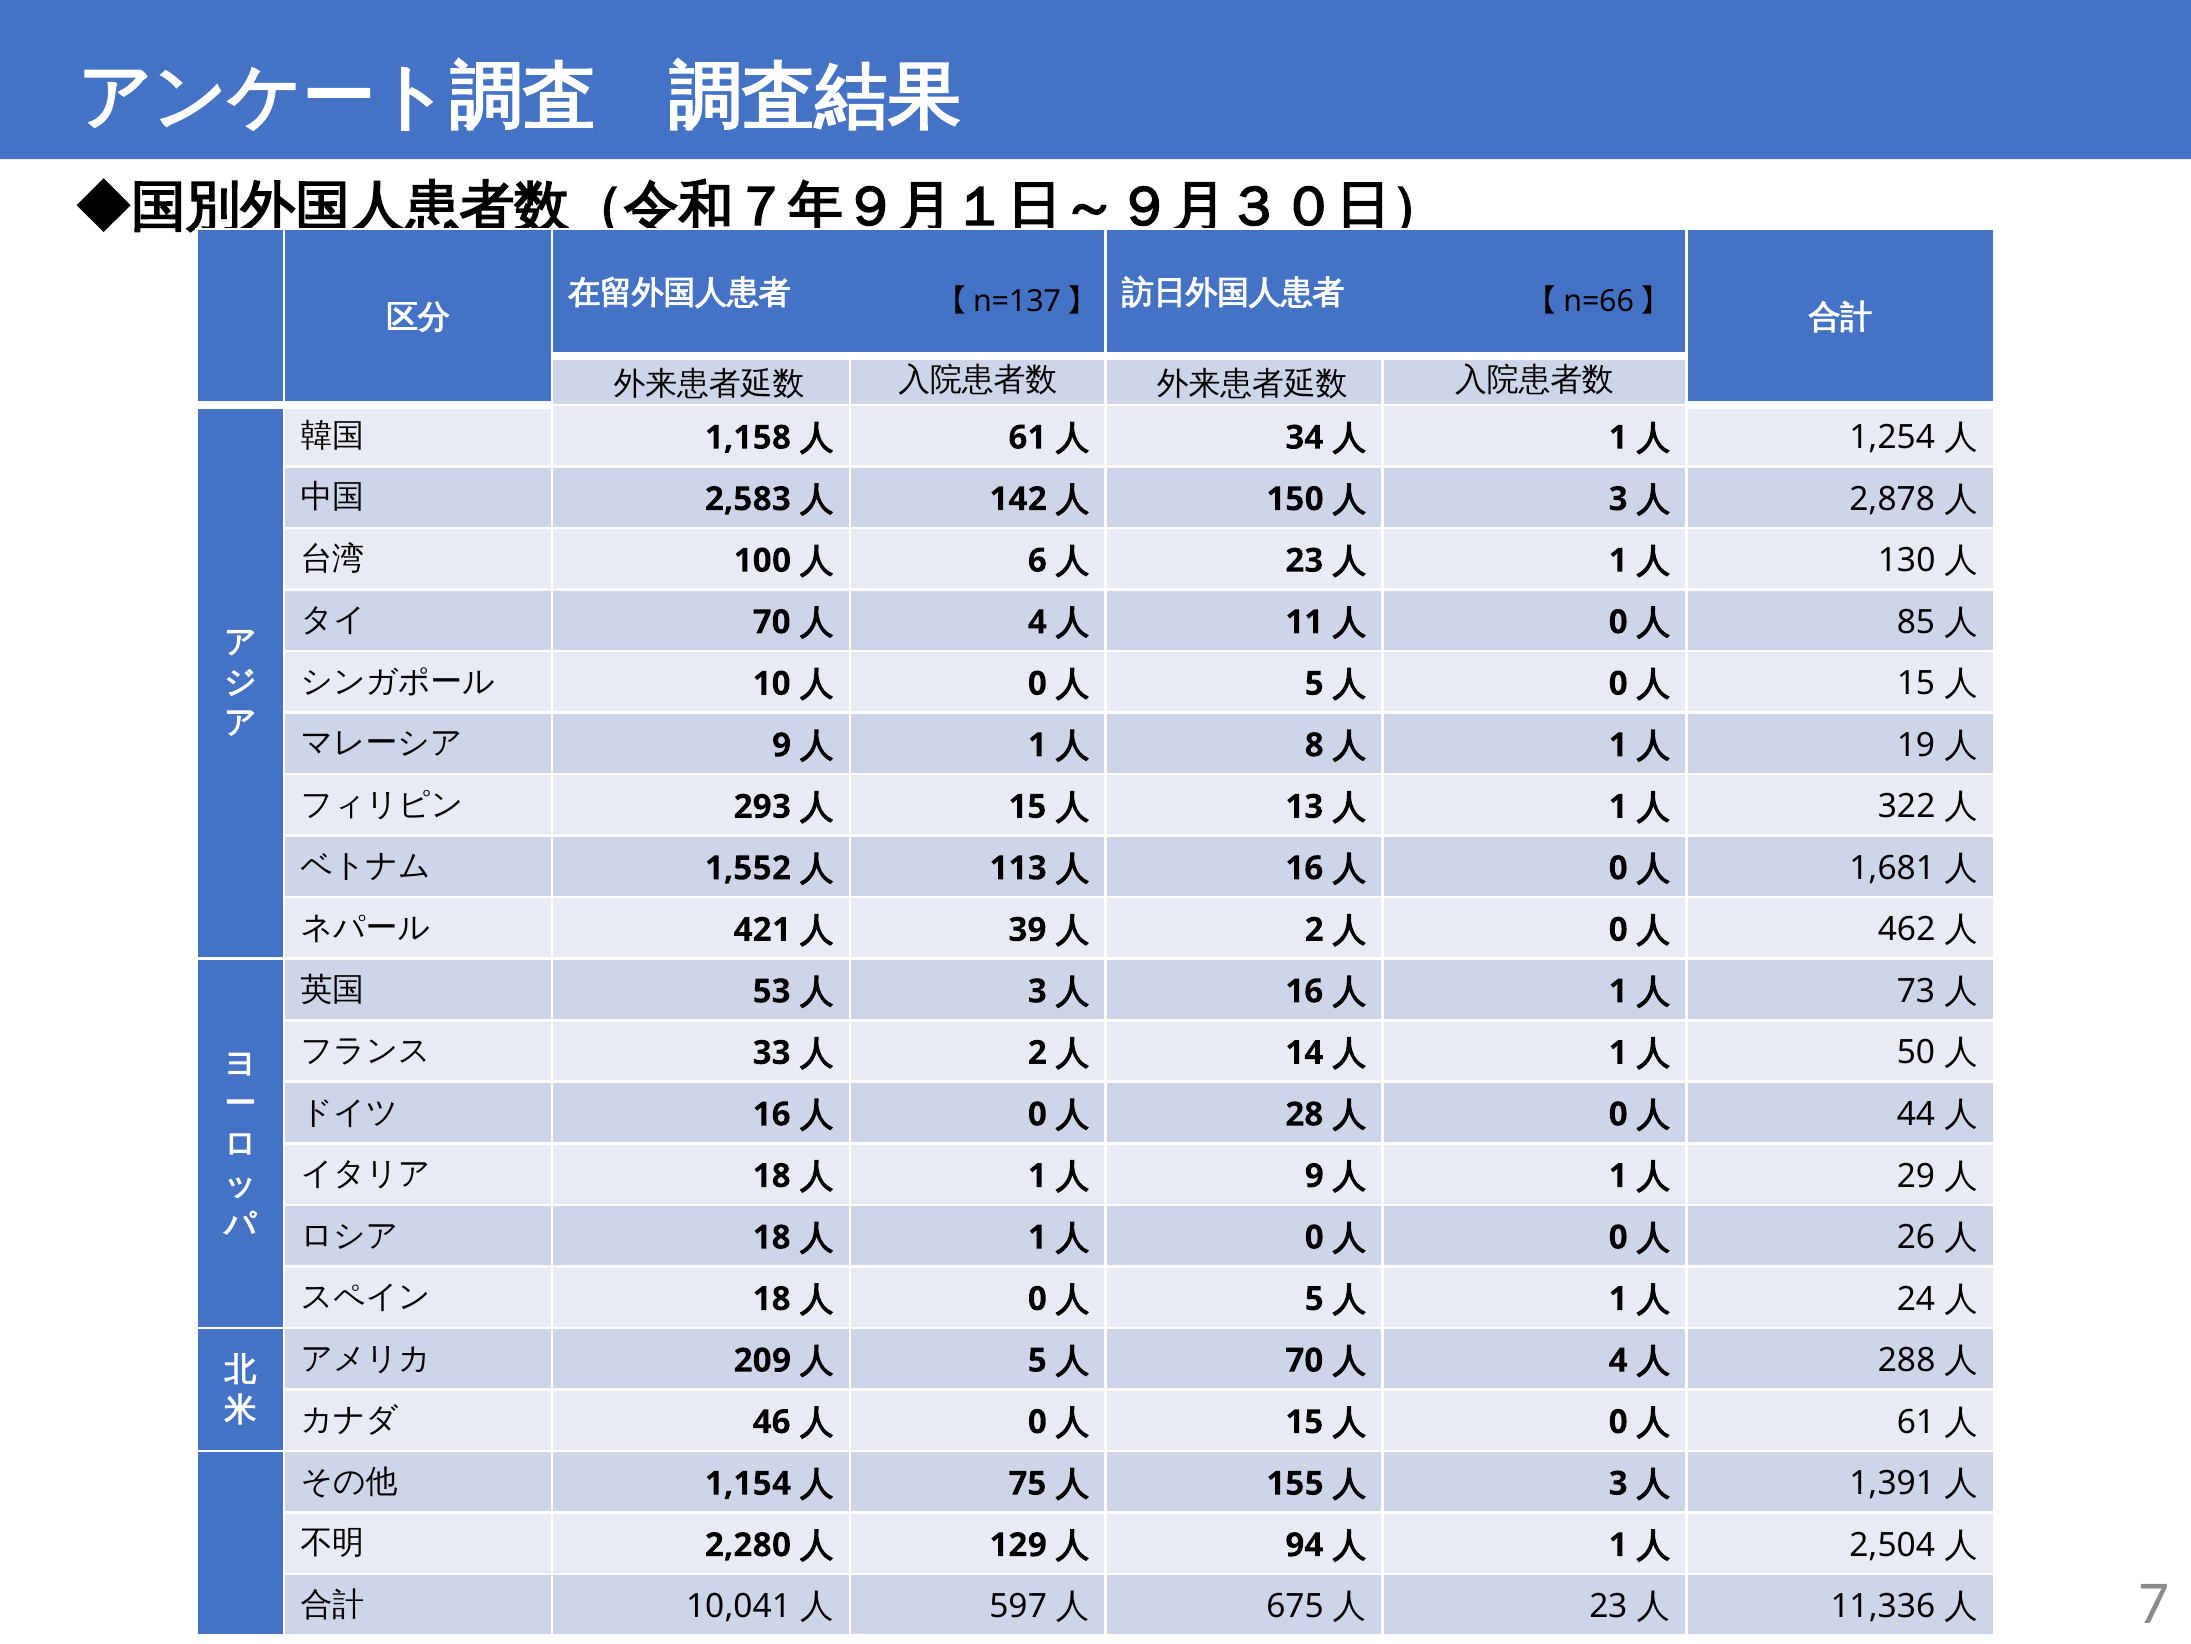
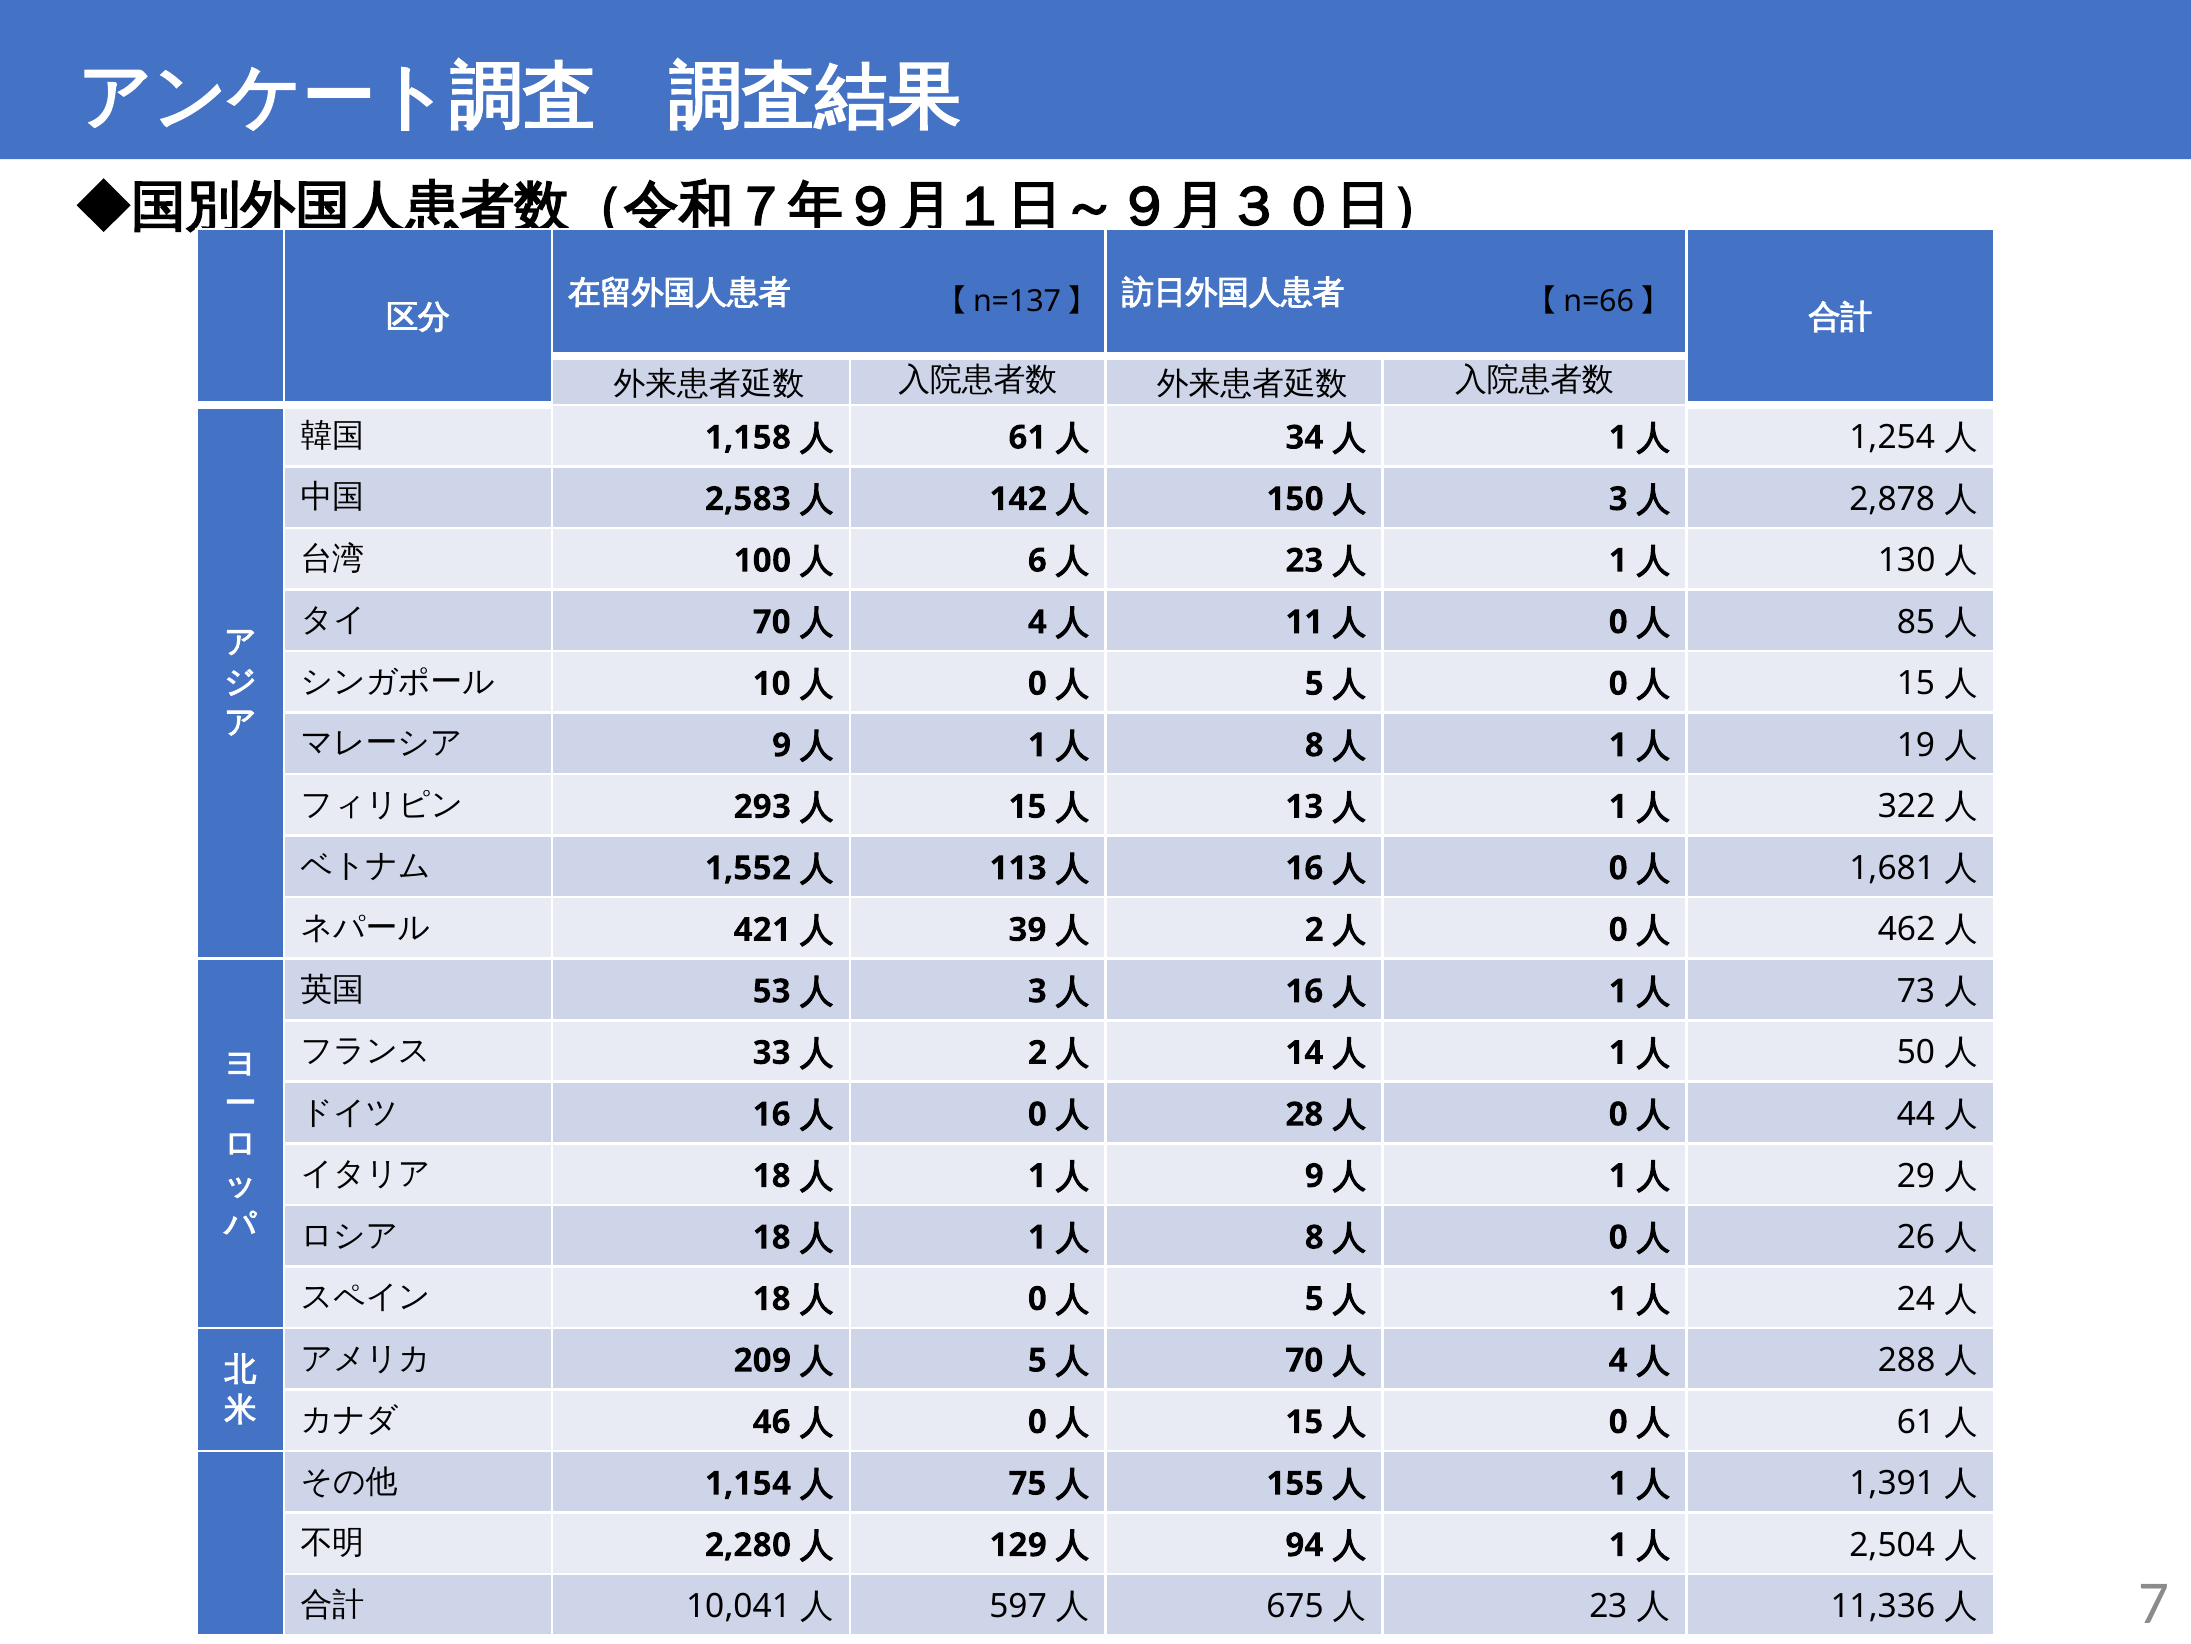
0: 0 -> 8 (1314, 1237)
3: 3 -> 1 (1618, 1483)
